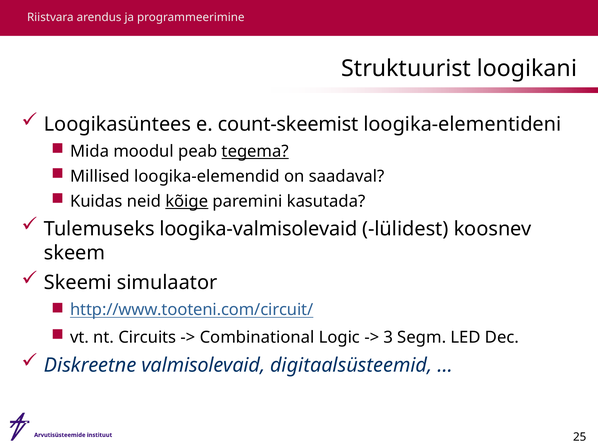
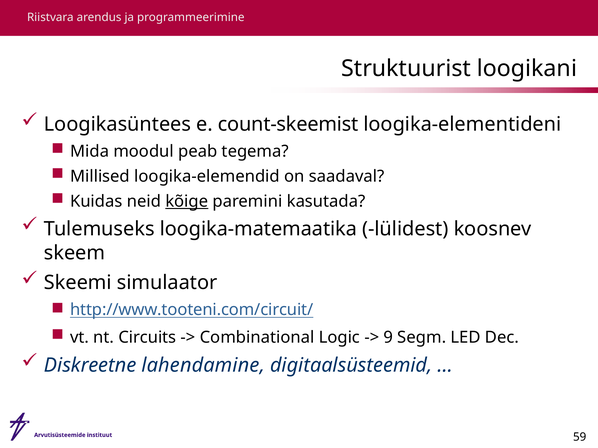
tegema underline: present -> none (255, 152)
loogika-valmisolevaid: loogika-valmisolevaid -> loogika-matemaatika (258, 229)
3: 3 -> 9 (388, 338)
valmisolevaid: valmisolevaid -> lahendamine (203, 366)
25: 25 -> 59 (580, 438)
